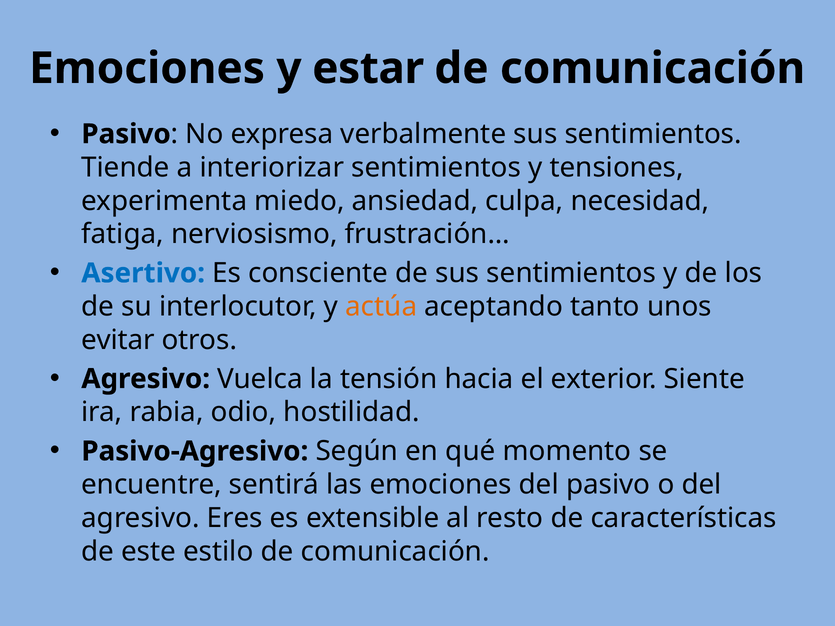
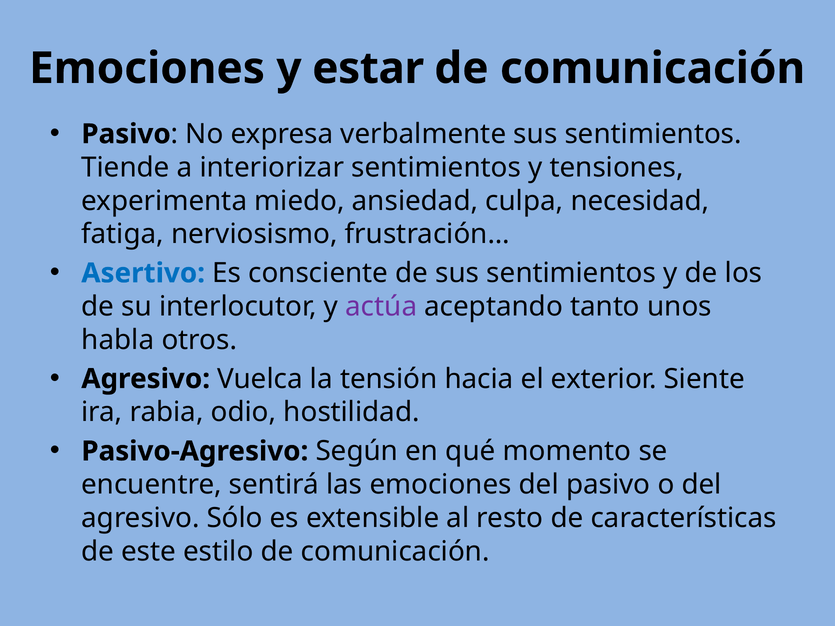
actúa colour: orange -> purple (381, 307)
evitar: evitar -> habla (118, 340)
Eres: Eres -> Sólo (235, 518)
